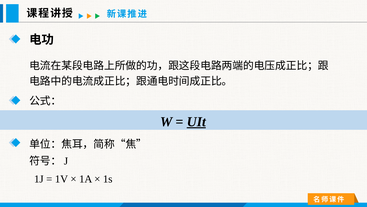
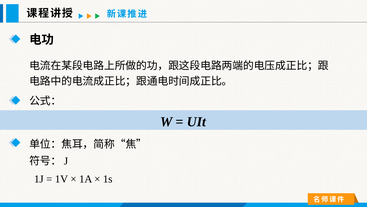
UIt underline: present -> none (196, 121)
